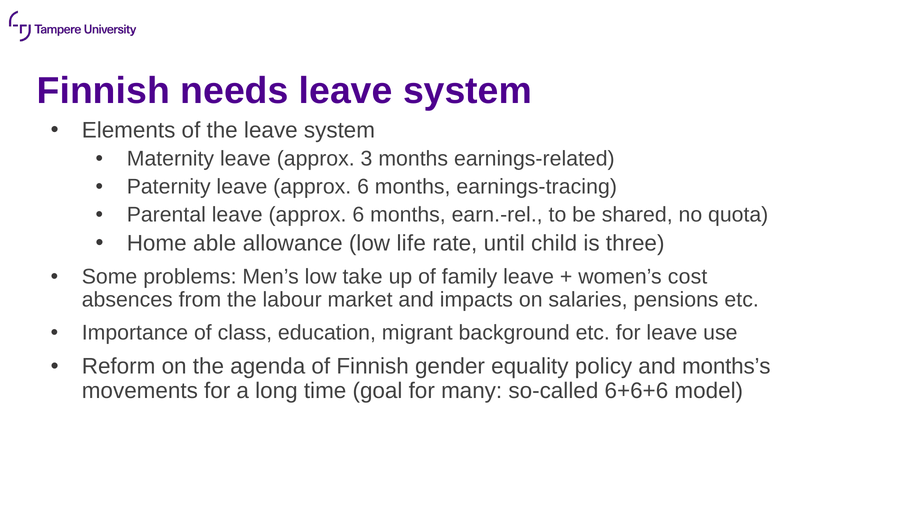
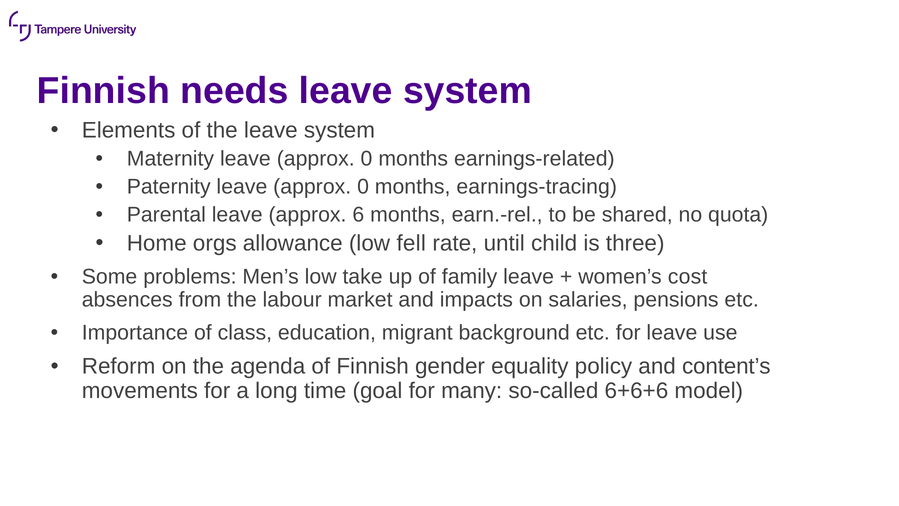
Maternity leave approx 3: 3 -> 0 (367, 159)
Paternity leave approx 6: 6 -> 0 (363, 187)
able: able -> orgs (215, 243)
life: life -> fell (411, 243)
months’s: months’s -> content’s (726, 366)
